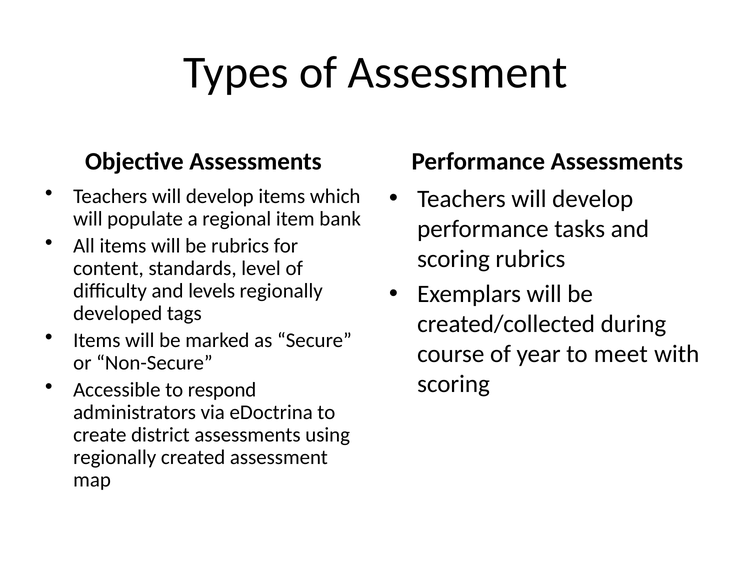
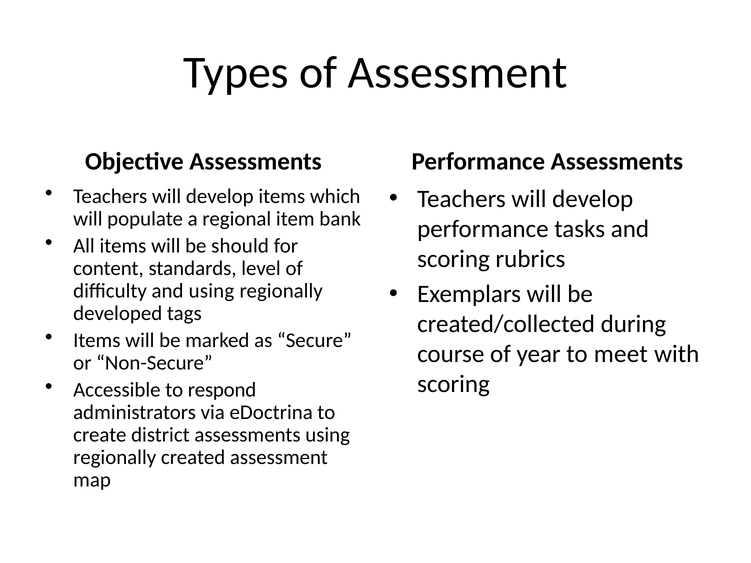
be rubrics: rubrics -> should (240, 246)
and levels: levels -> using (211, 291)
